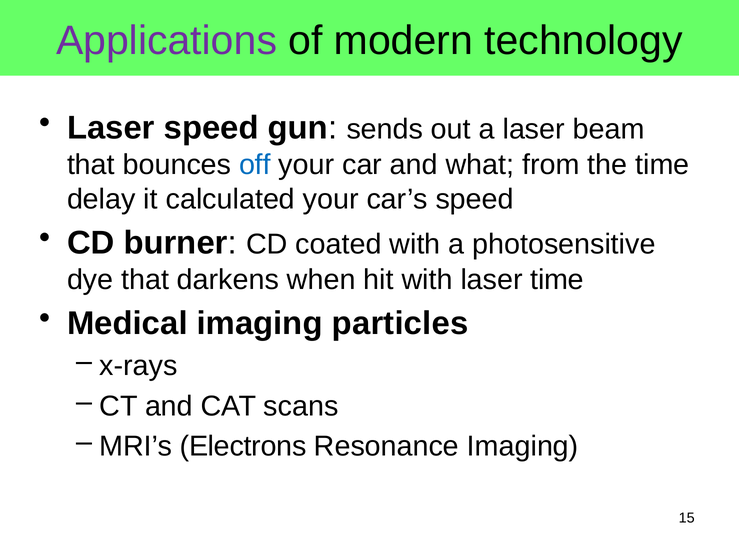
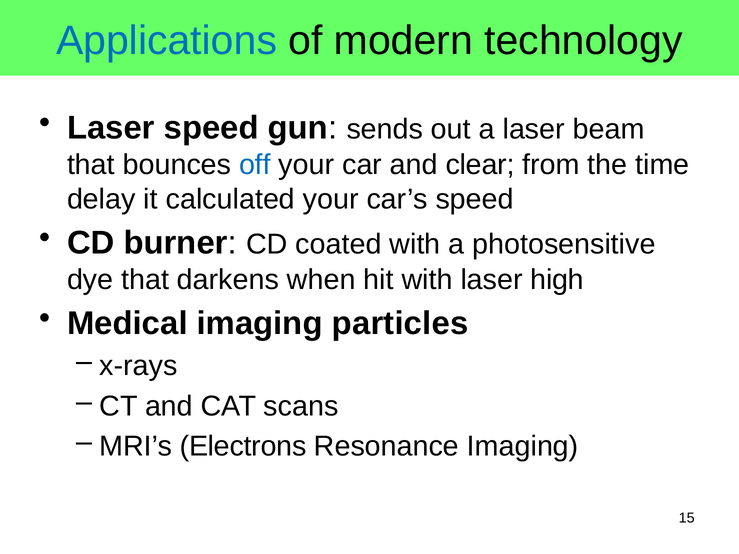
Applications colour: purple -> blue (167, 41)
what: what -> clear (480, 165)
laser time: time -> high (557, 280)
